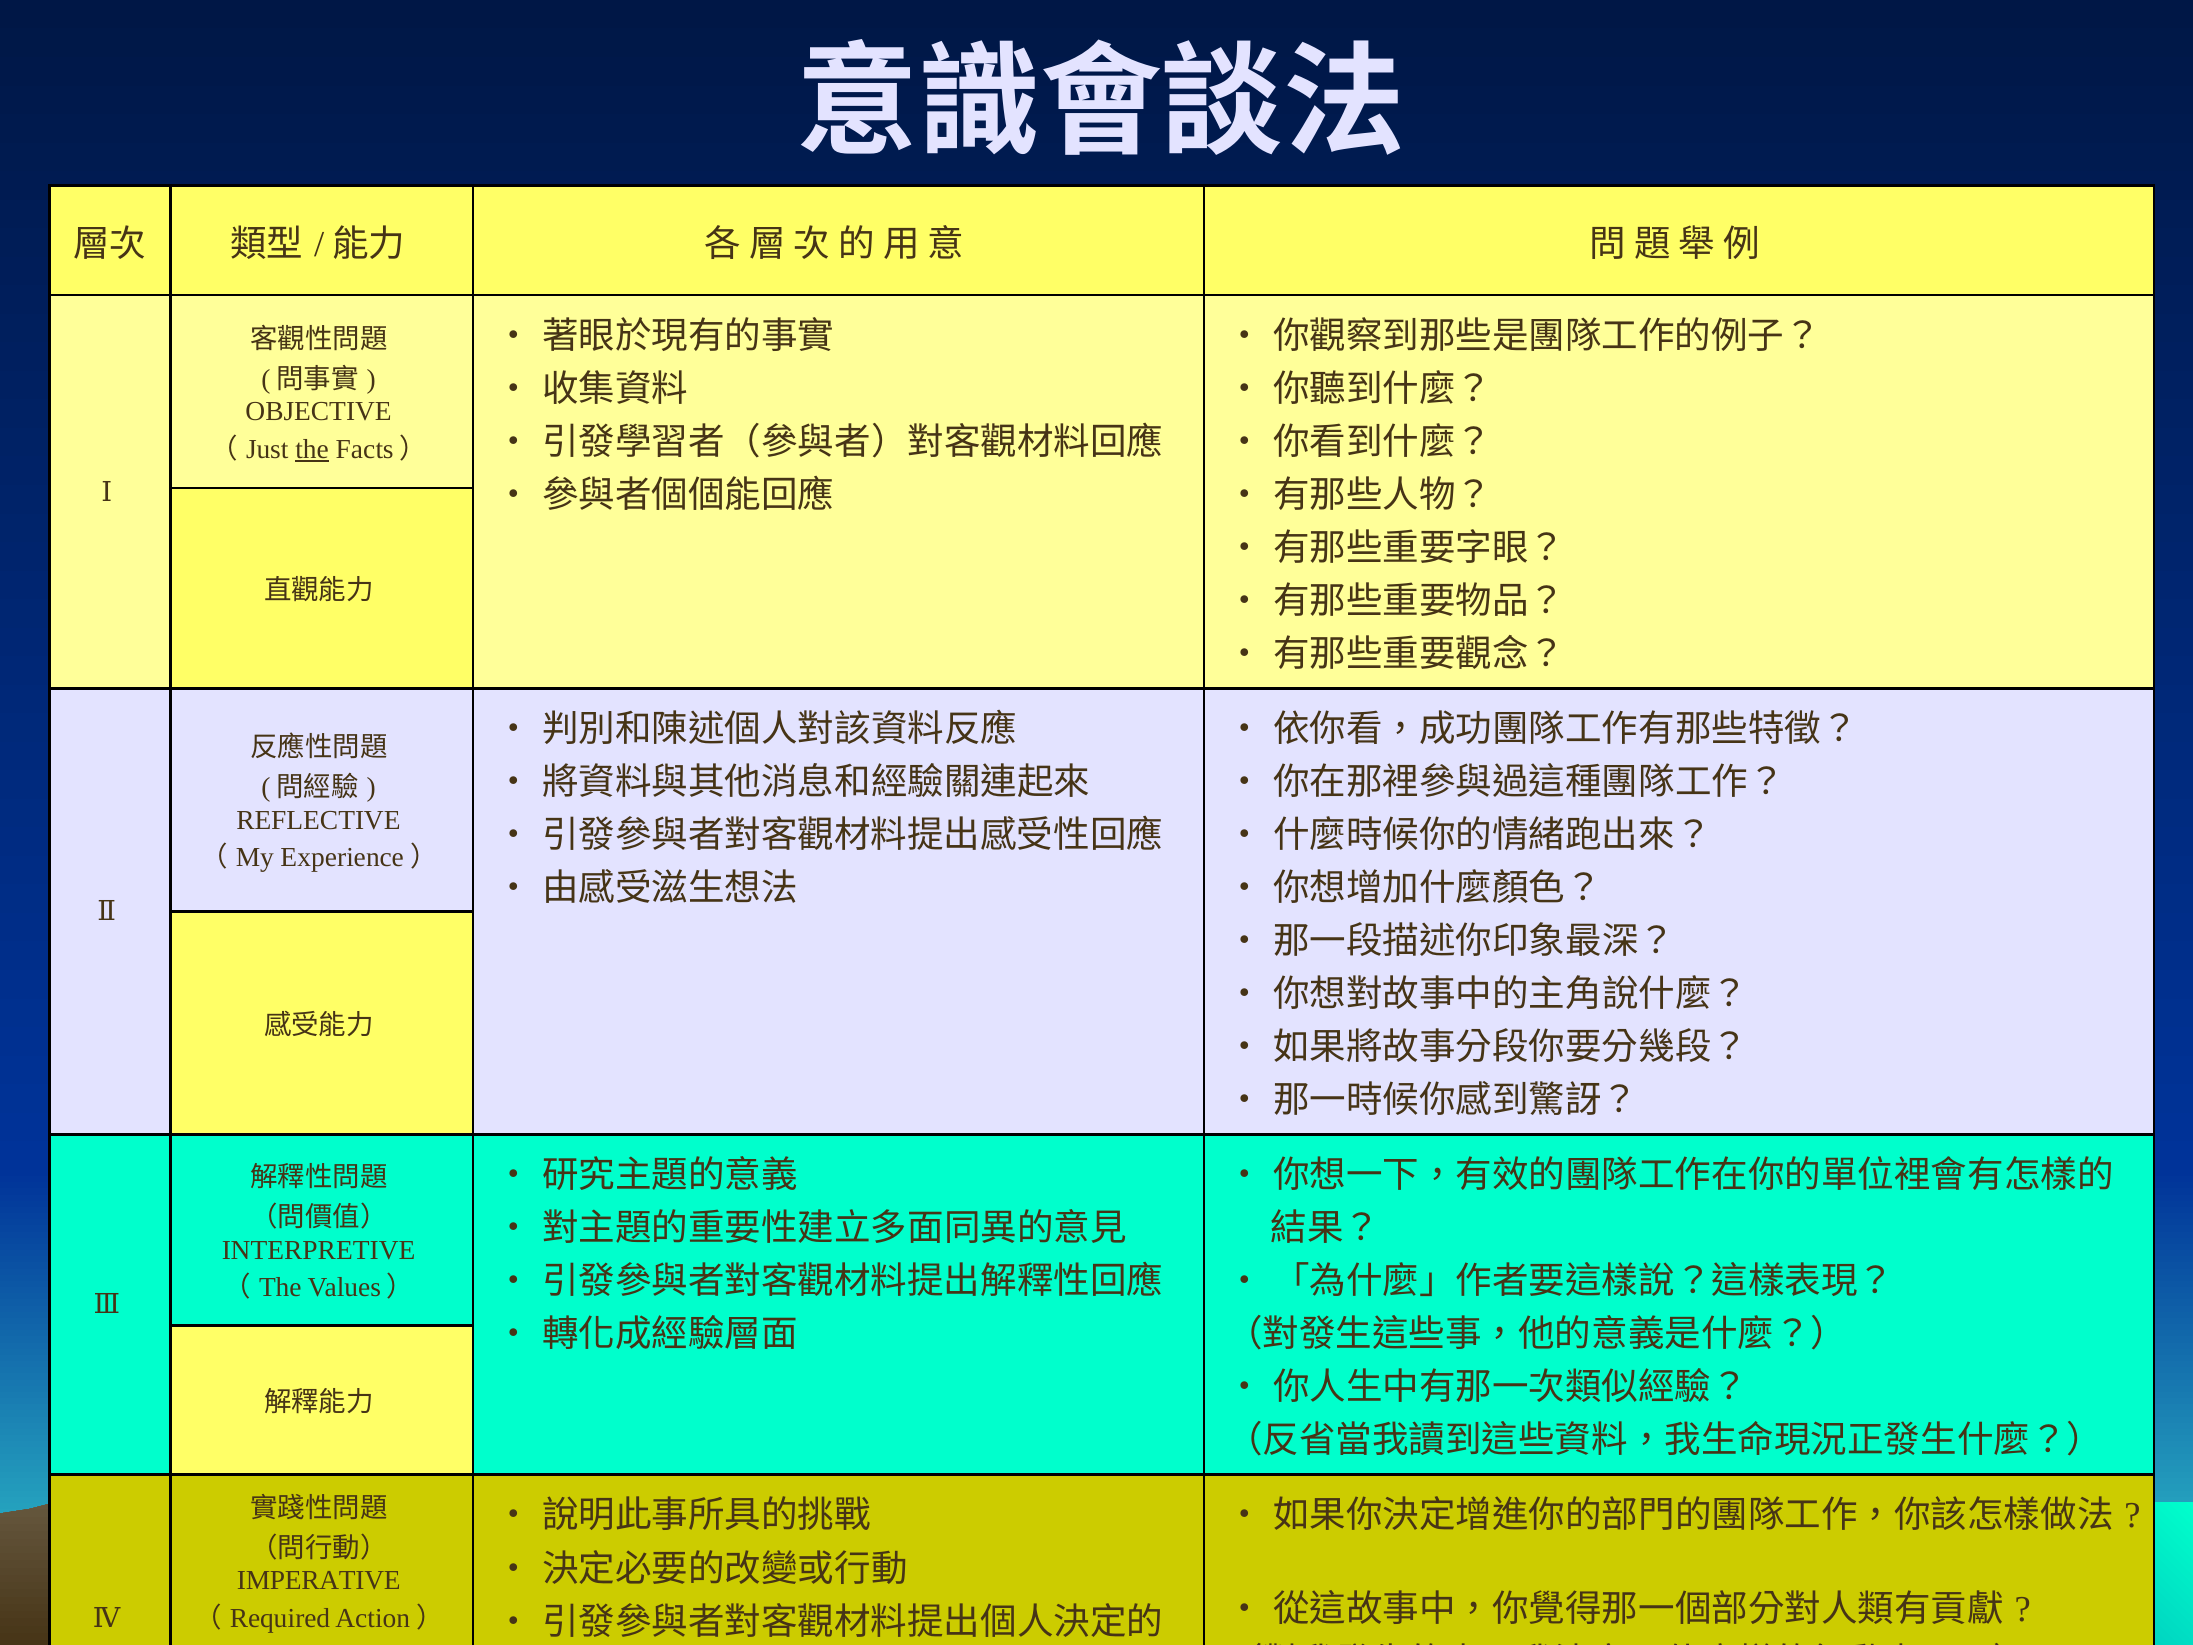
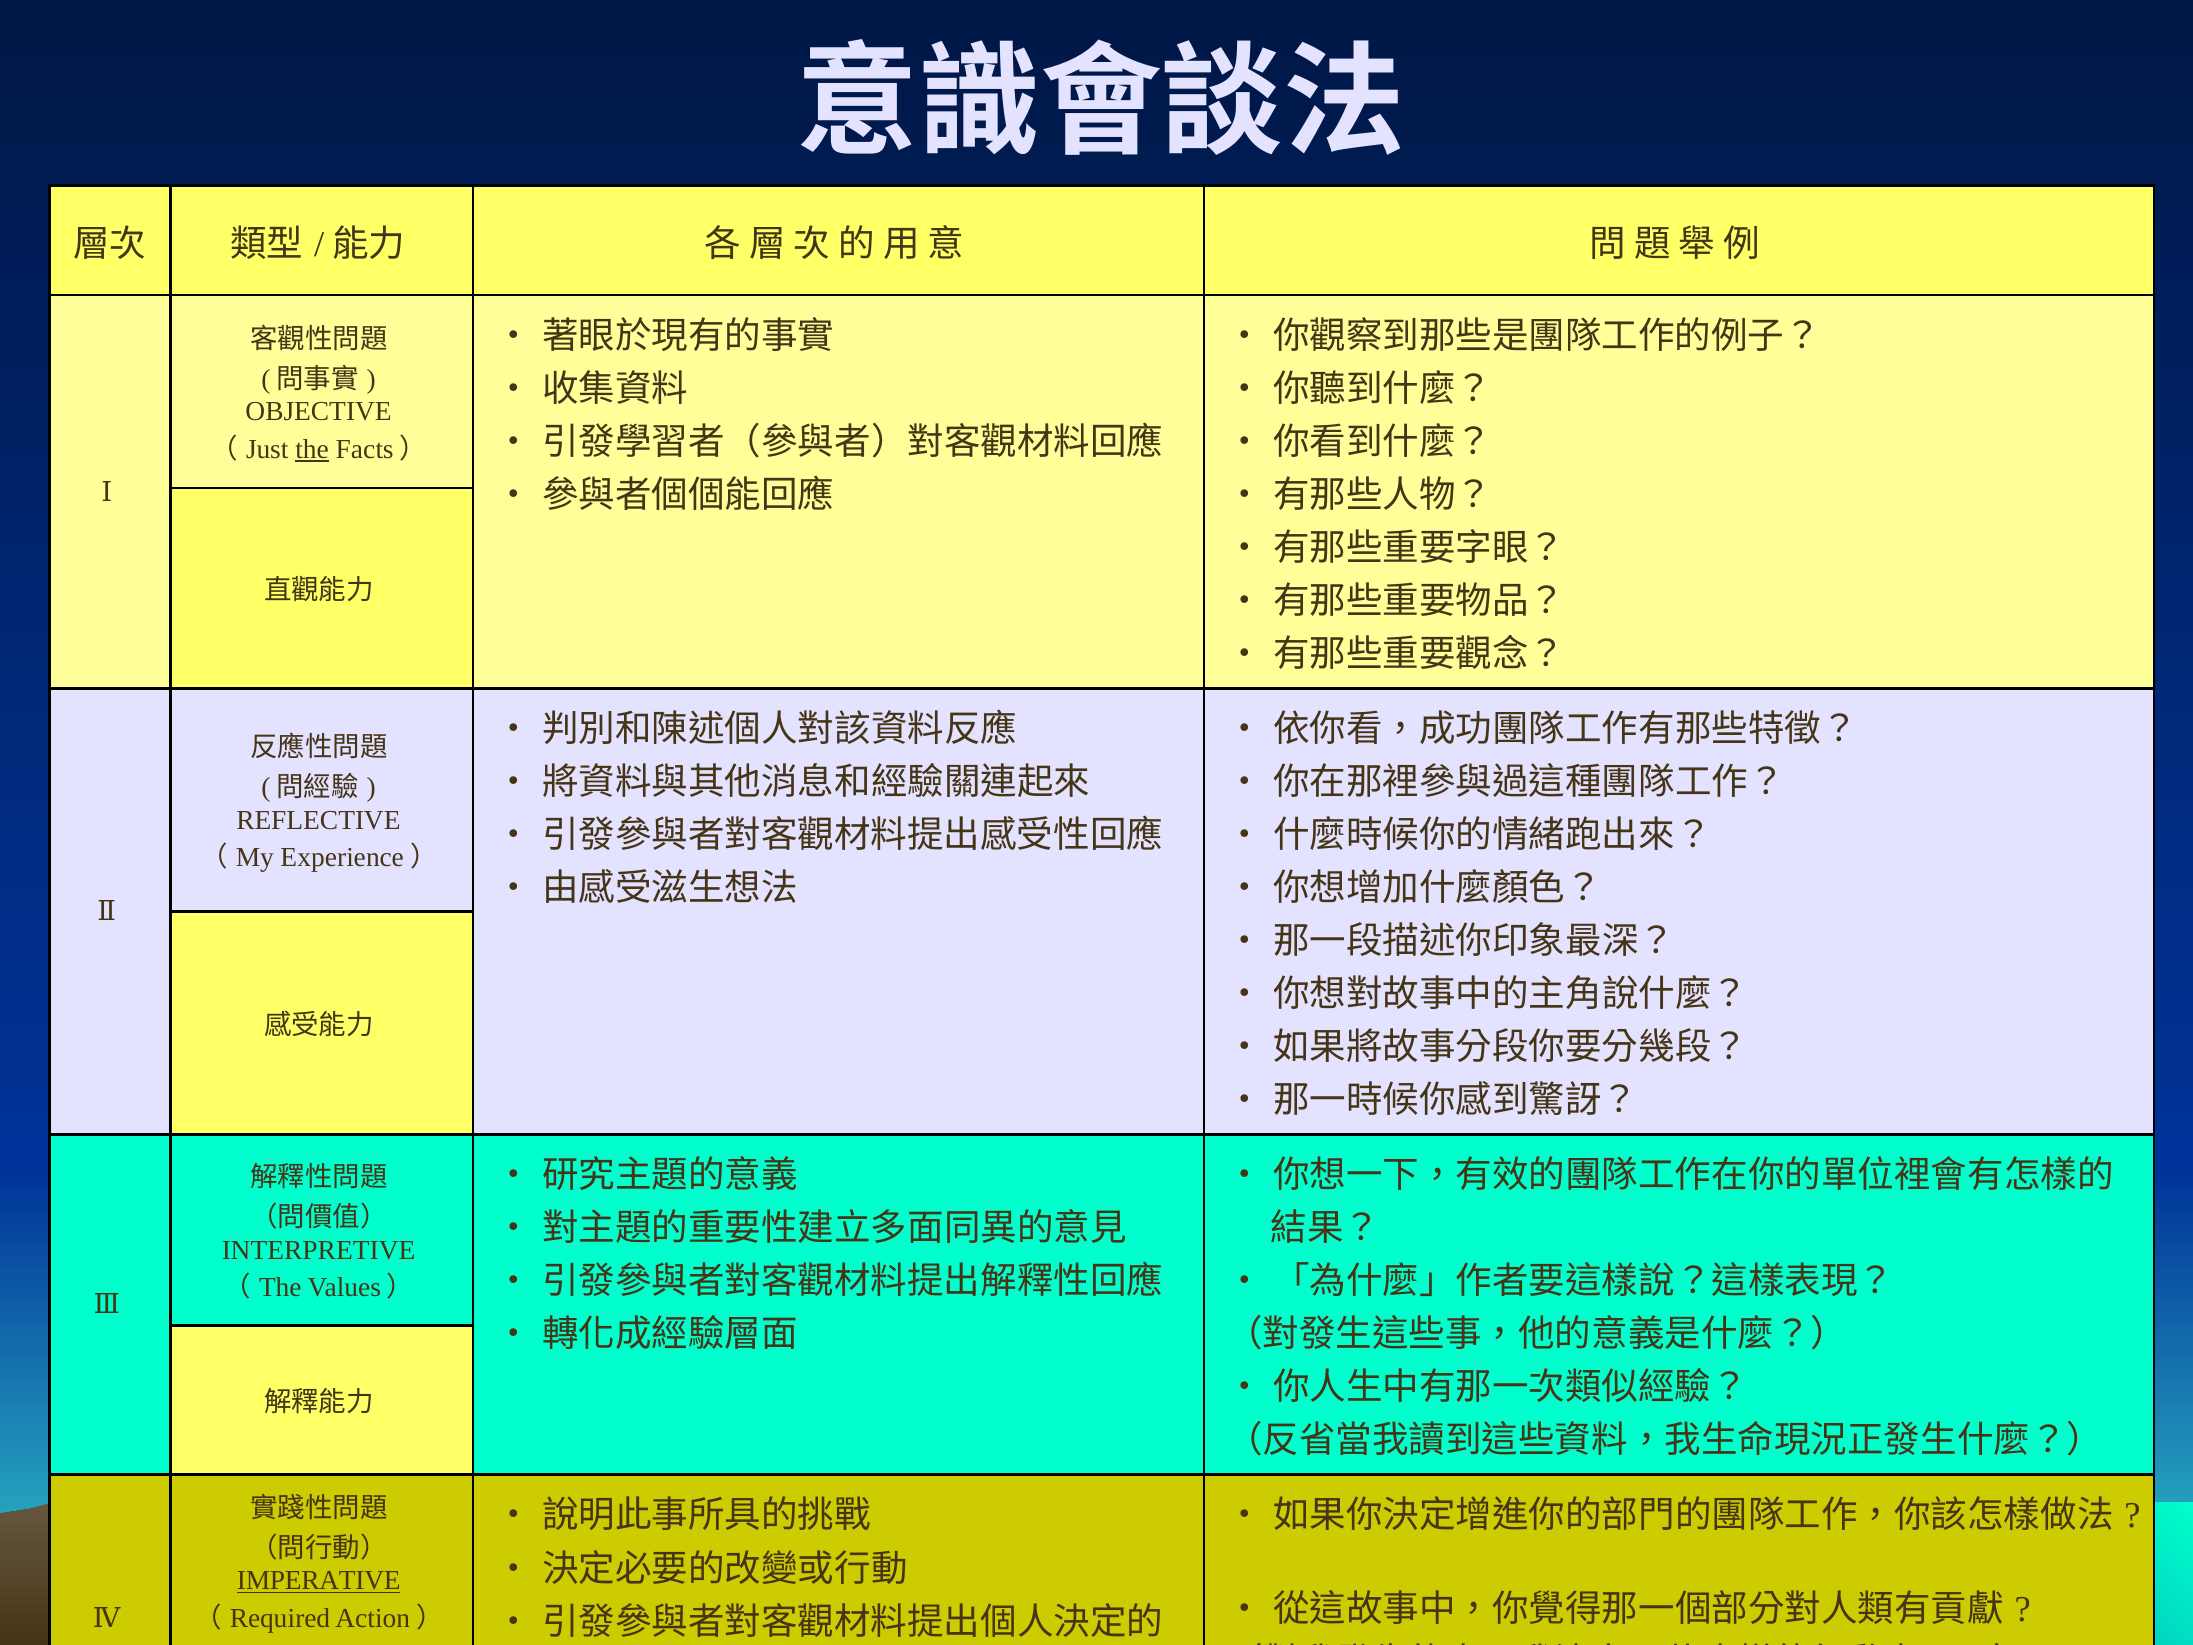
IMPERATIVE underline: none -> present (319, 1580)
